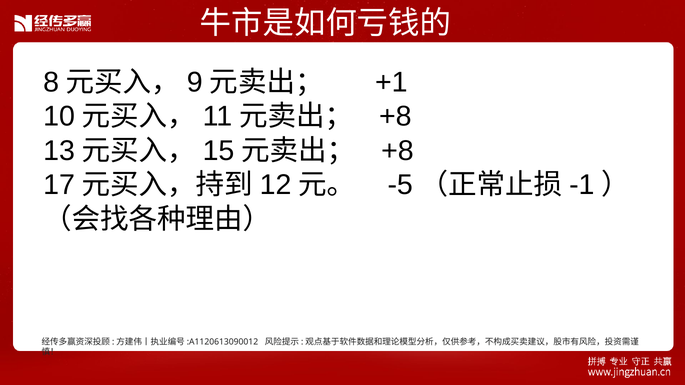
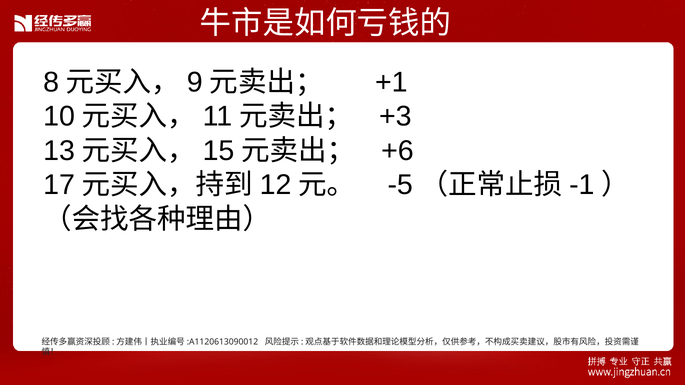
+8: +8 -> +3 (395, 117)
+8: +8 -> +6 (397, 151)
